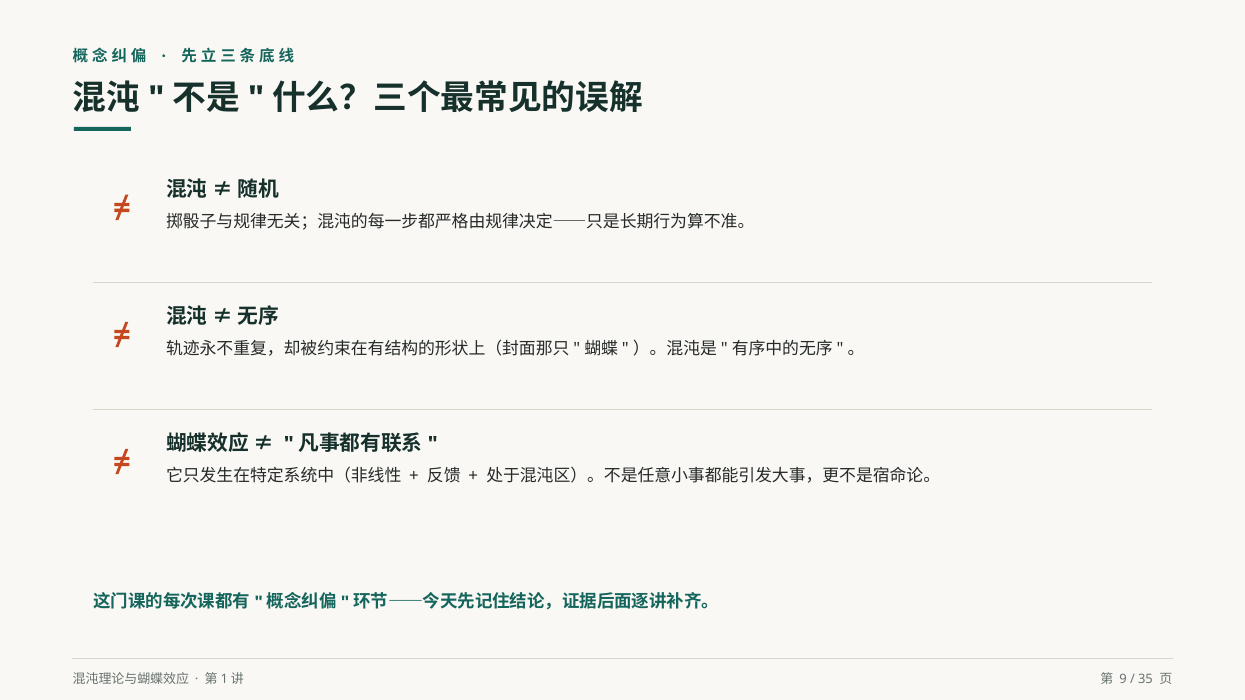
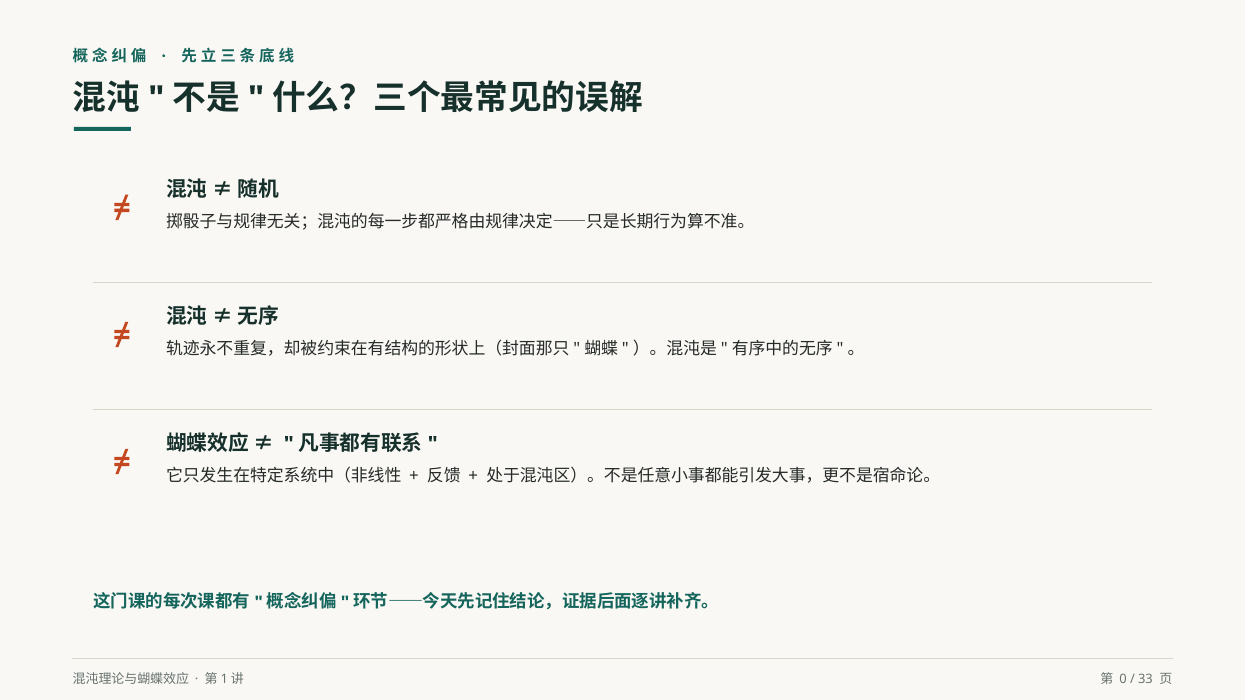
9: 9 -> 0 (1123, 679)
35: 35 -> 33 (1145, 679)
